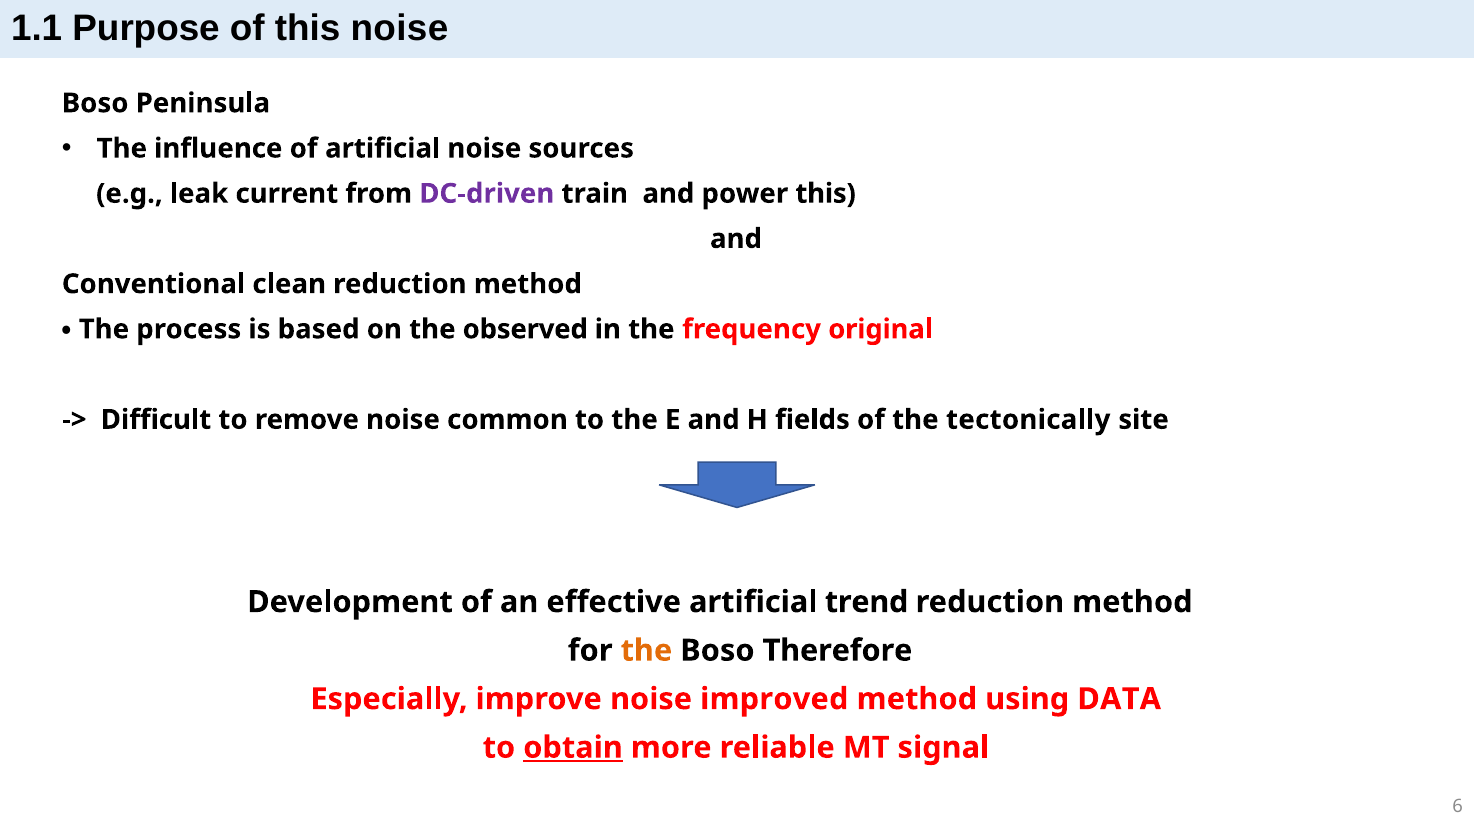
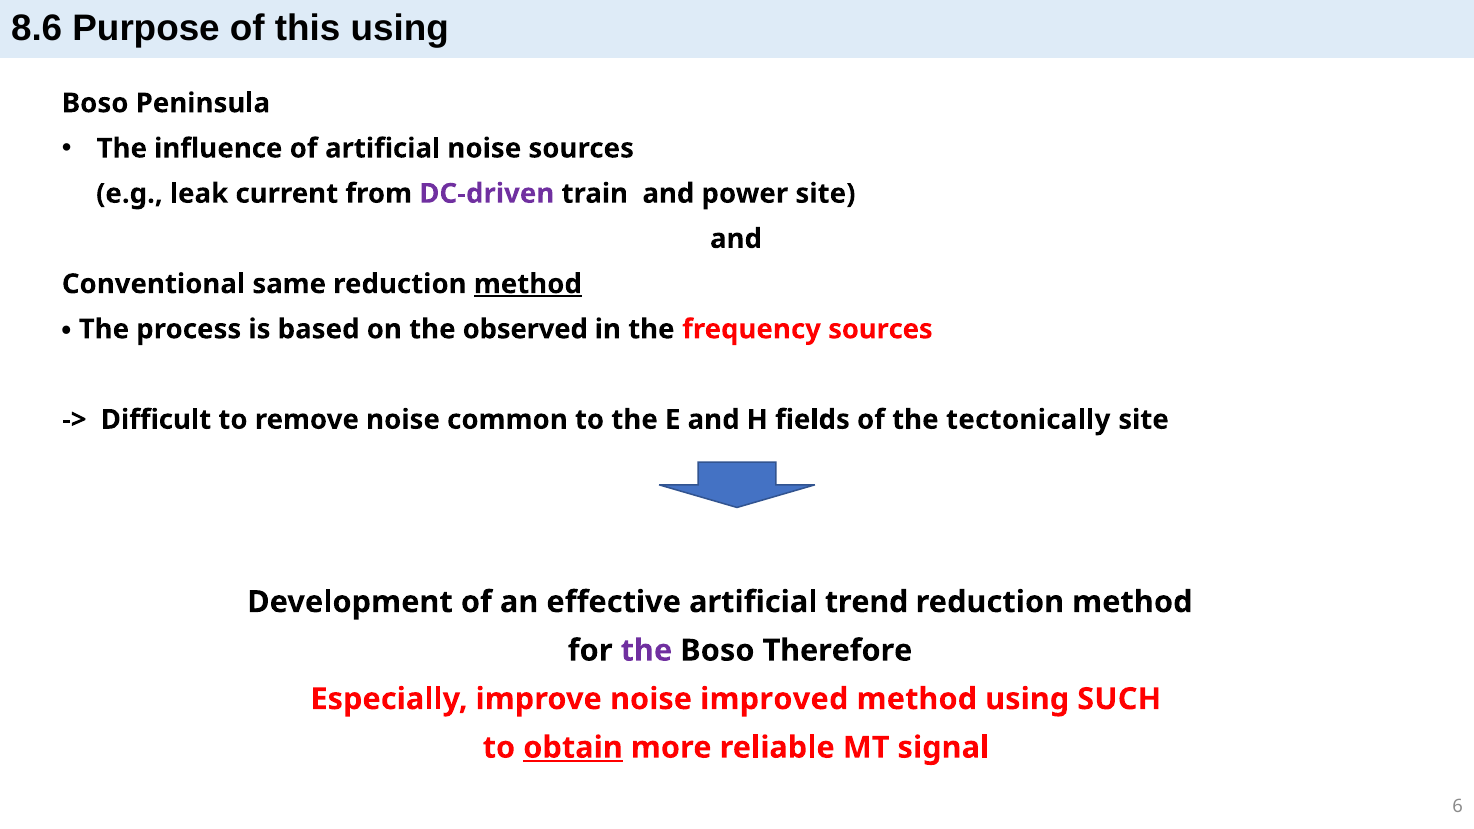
1.1: 1.1 -> 8.6 (37, 29)
this noise: noise -> using (400, 29)
power this: this -> site (825, 194)
clean: clean -> same (289, 284)
method underline: none -> present (528, 284)
frequency original: original -> sources (880, 329)
the colour: orange -> purple (646, 651)
DATA: DATA -> SUCH (1119, 699)
